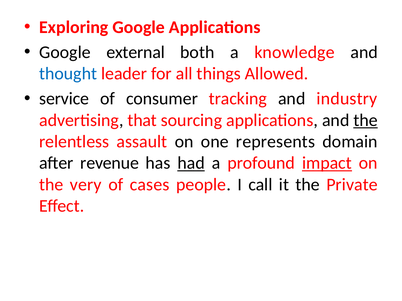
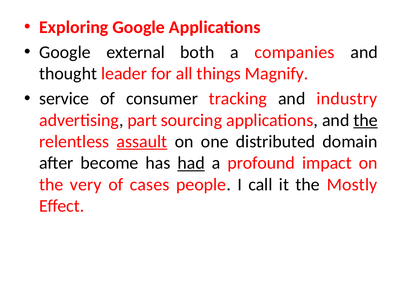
knowledge: knowledge -> companies (295, 52)
thought colour: blue -> black (68, 74)
Allowed: Allowed -> Magnify (277, 74)
that: that -> part (142, 120)
assault underline: none -> present (142, 142)
represents: represents -> distributed (276, 142)
revenue: revenue -> become (110, 163)
impact underline: present -> none (327, 163)
Private: Private -> Mostly (352, 185)
